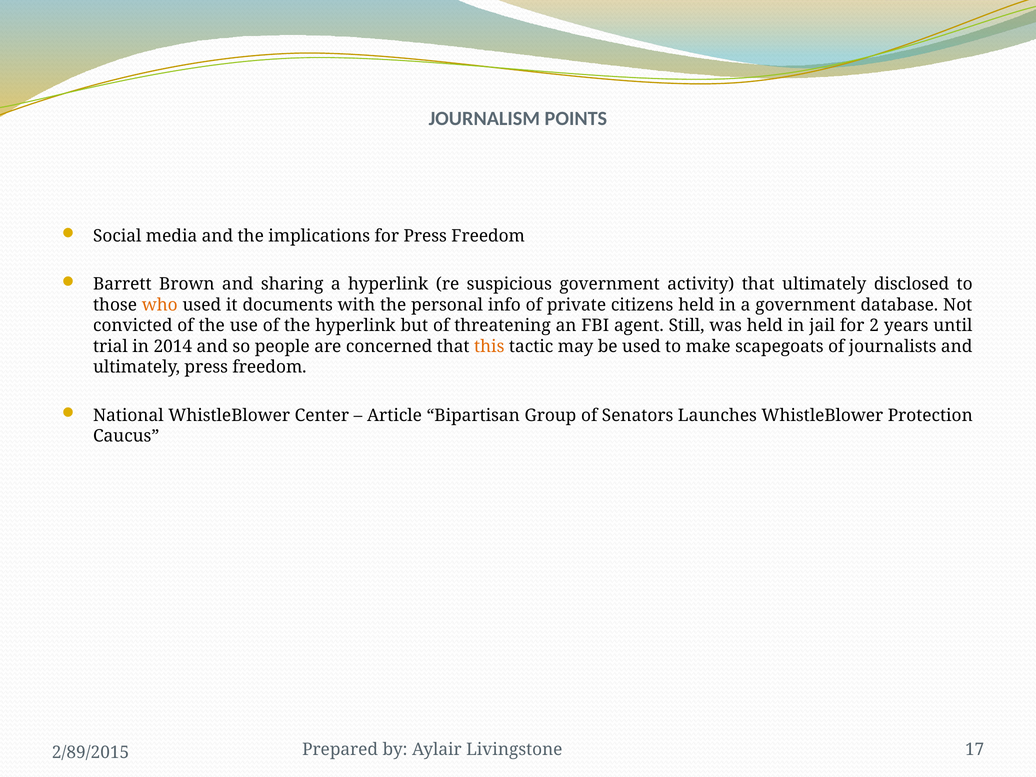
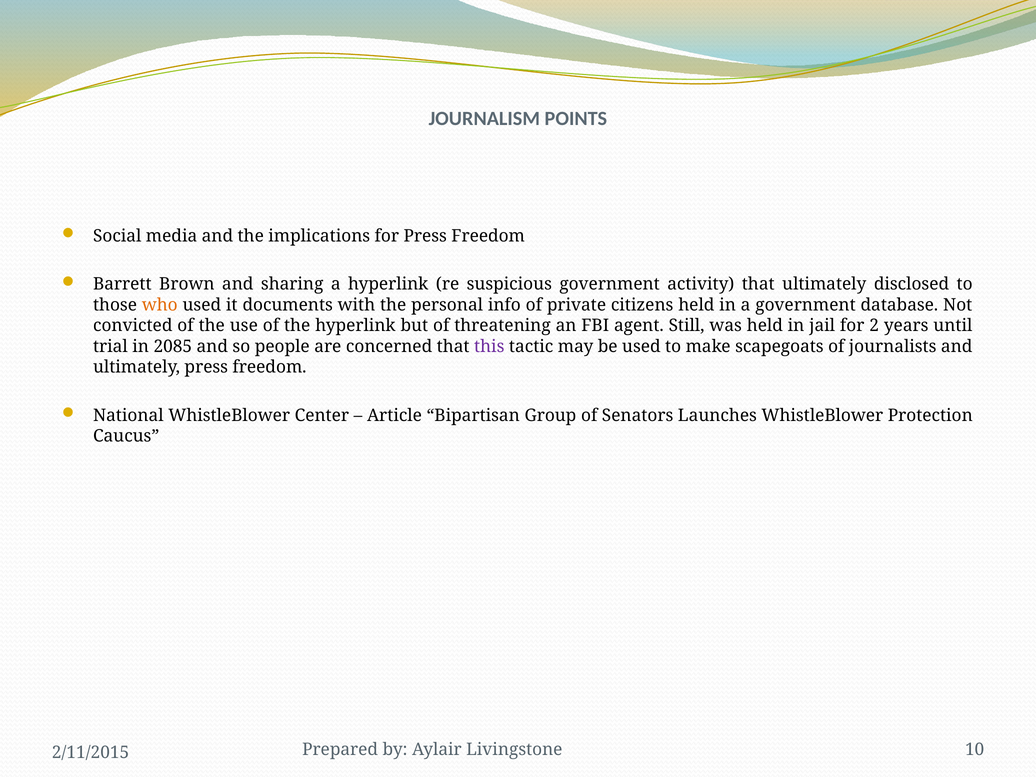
2014: 2014 -> 2085 (173, 346)
this colour: orange -> purple (489, 346)
17: 17 -> 10 (975, 750)
2/89/2015: 2/89/2015 -> 2/11/2015 (90, 752)
